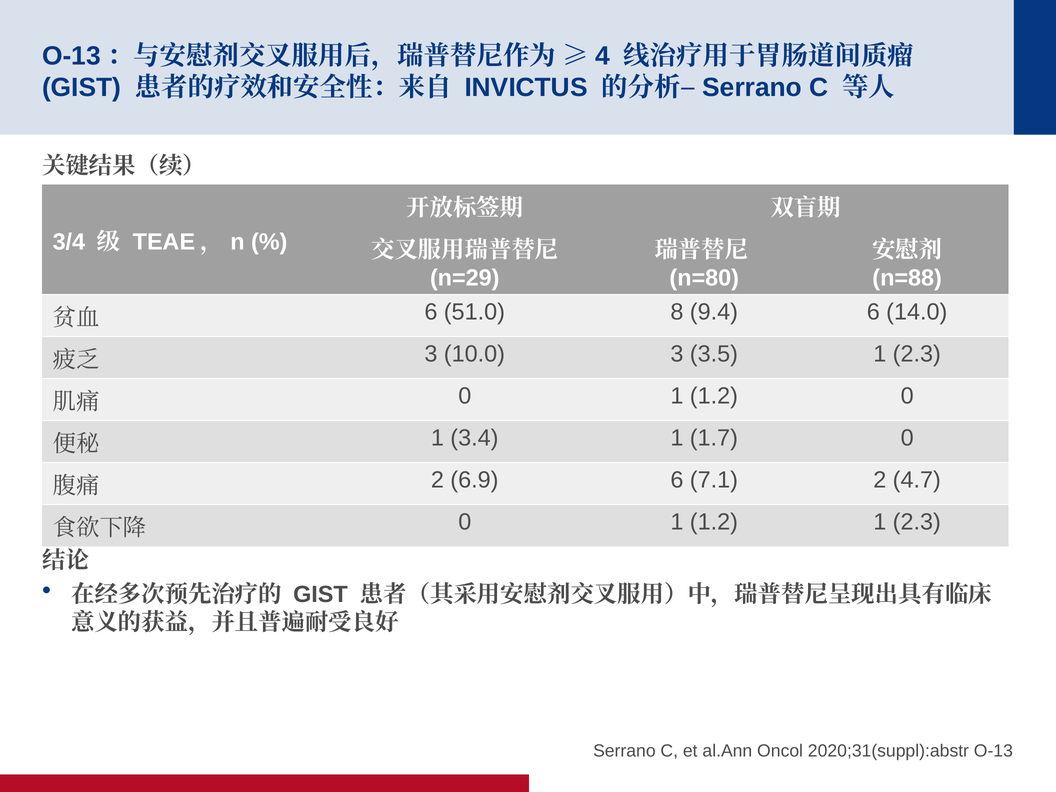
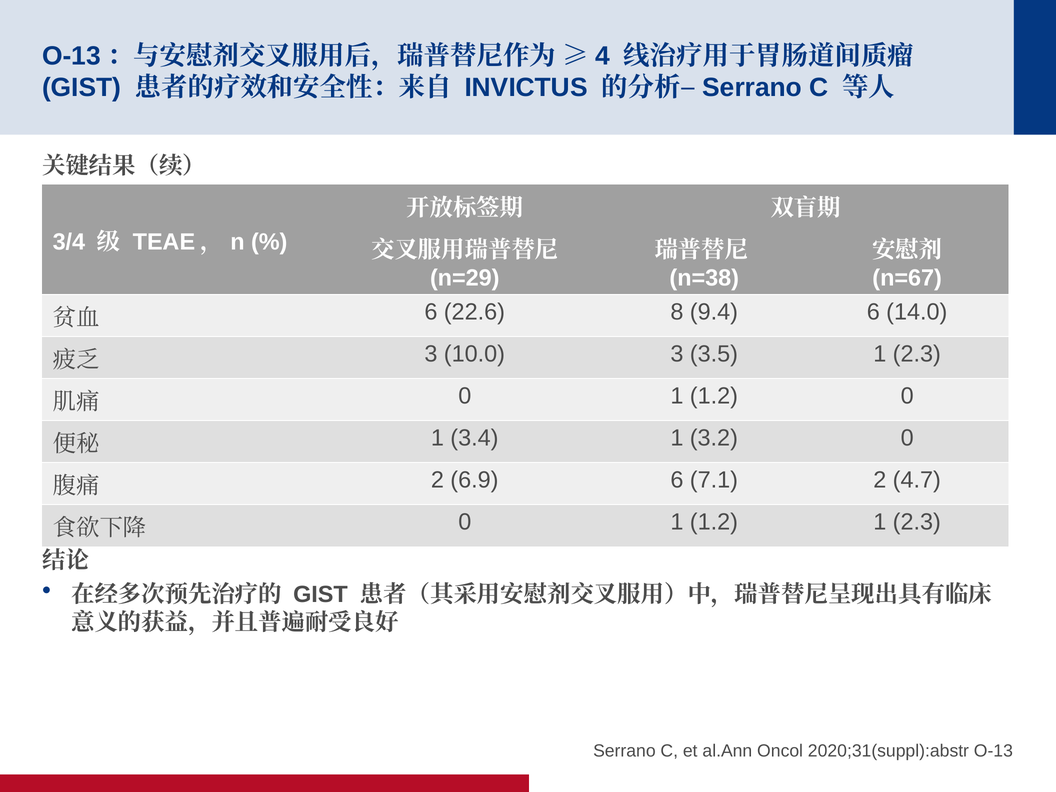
n=80: n=80 -> n=38 (704, 278)
n=88: n=88 -> n=67 (907, 278)
51.0: 51.0 -> 22.6 (474, 312)
1.7: 1.7 -> 3.2 (714, 438)
